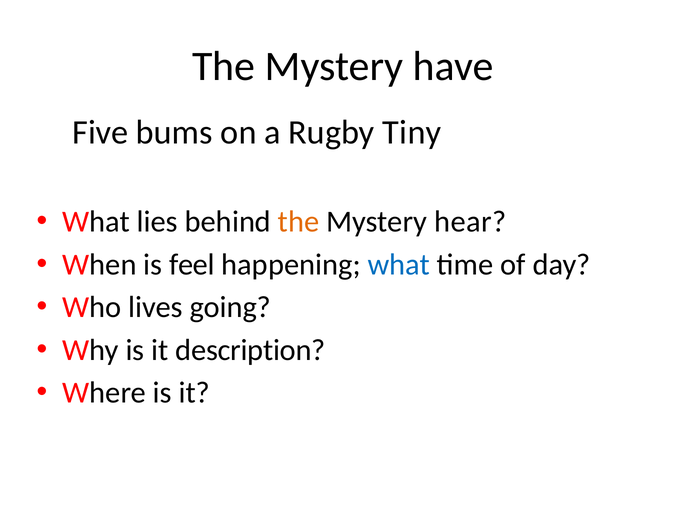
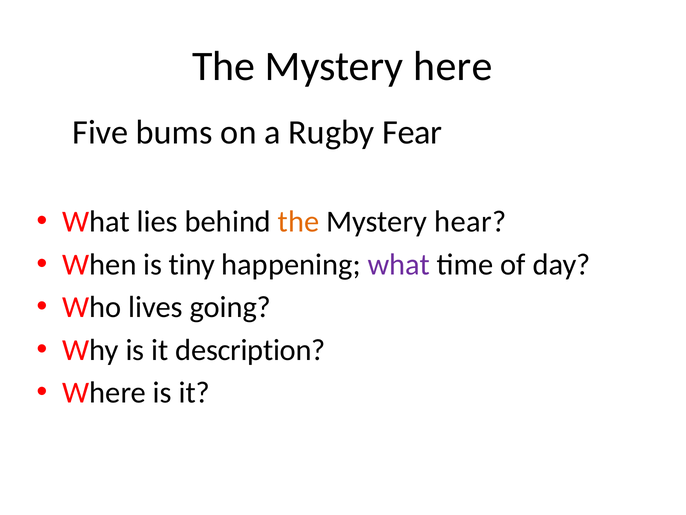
have: have -> here (453, 66)
Tiny: Tiny -> Fear (412, 132)
feel: feel -> tiny (192, 264)
what colour: blue -> purple (399, 264)
